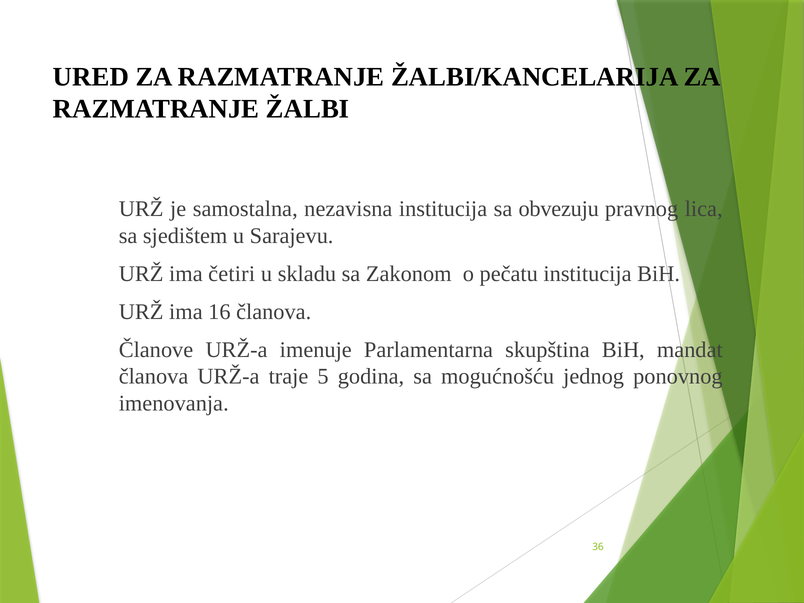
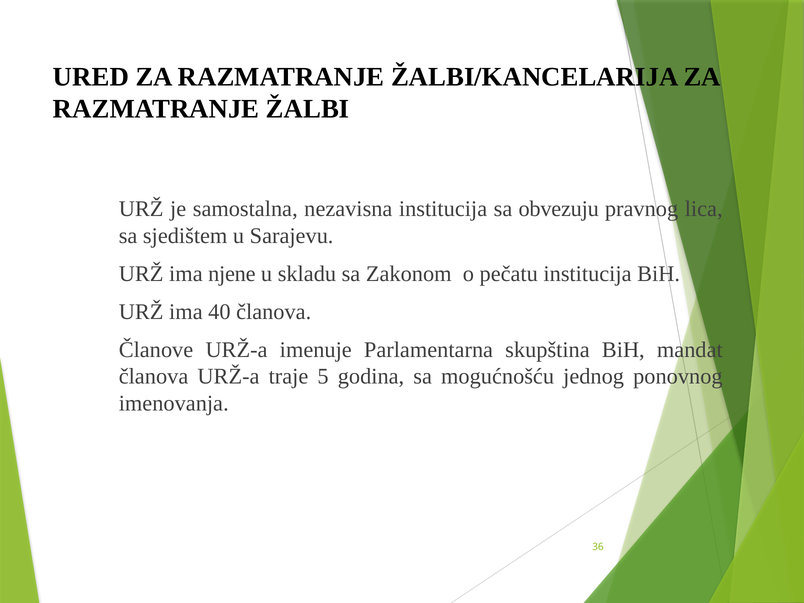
četiri: četiri -> njene (232, 274)
16: 16 -> 40 (219, 312)
